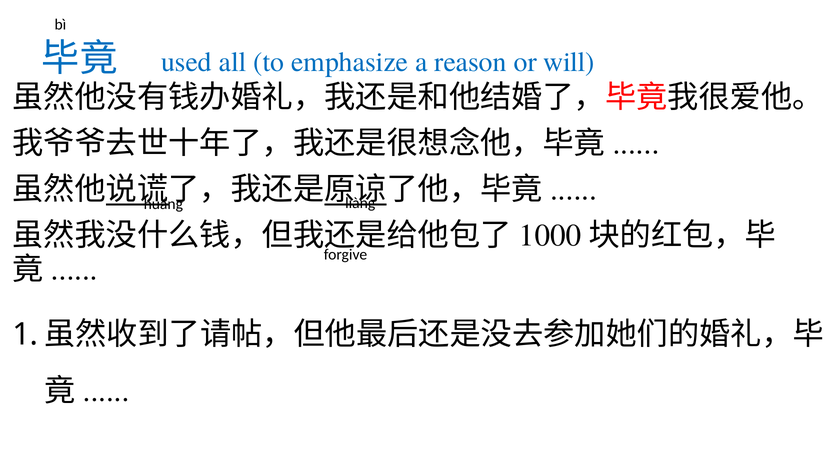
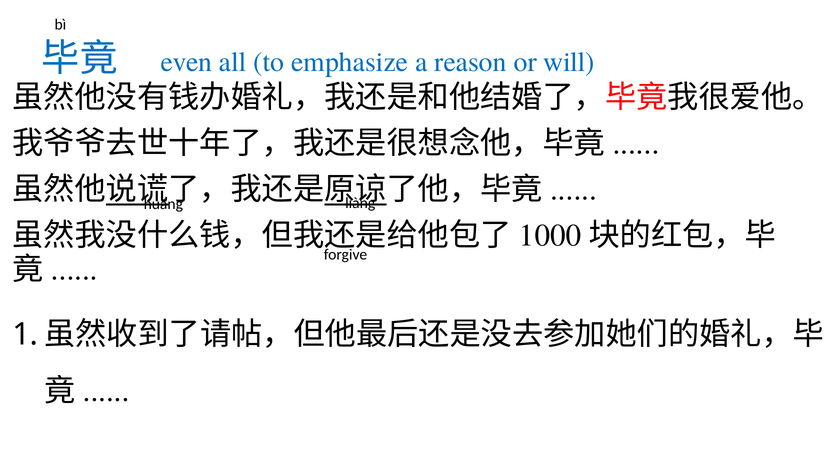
used: used -> even (187, 62)
